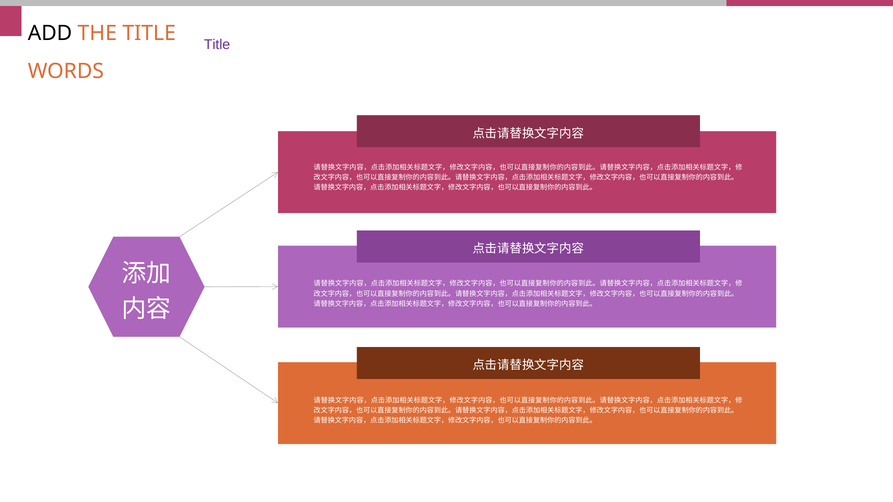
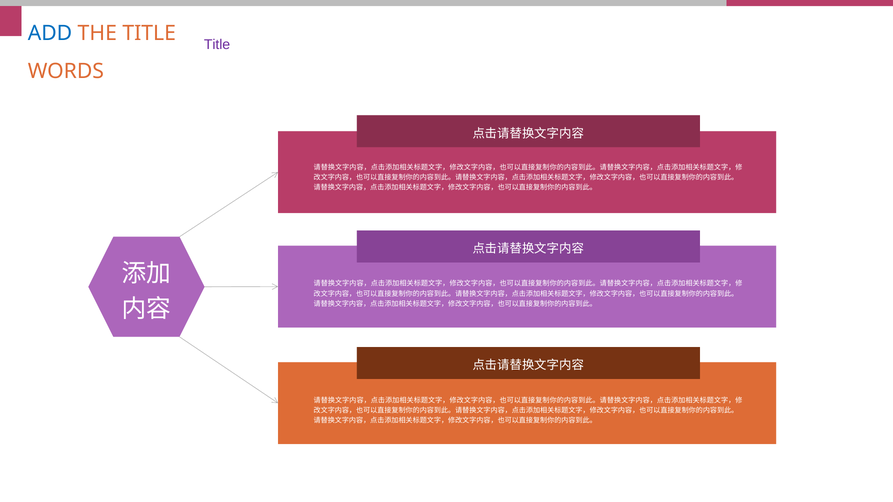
ADD colour: black -> blue (50, 33)
